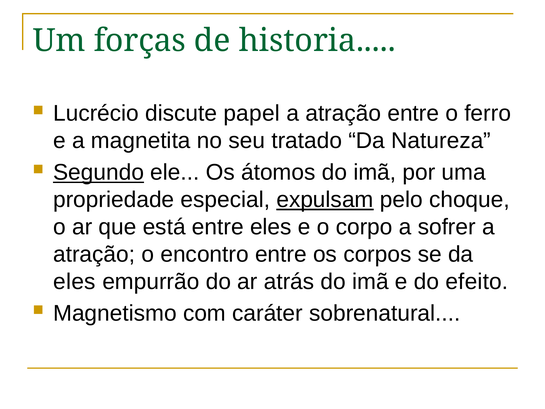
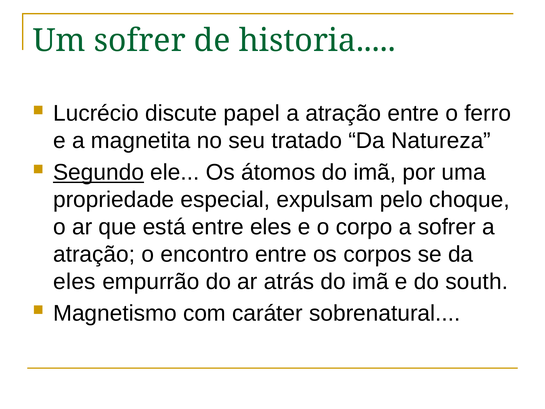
Um forças: forças -> sofrer (140, 41)
expulsam underline: present -> none (325, 200)
efeito: efeito -> south (477, 281)
